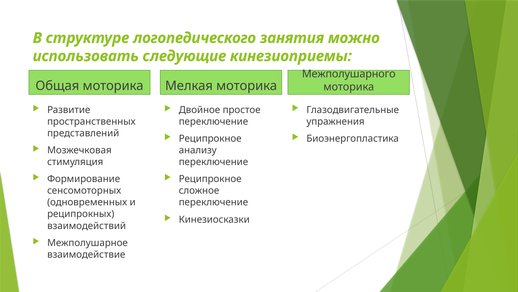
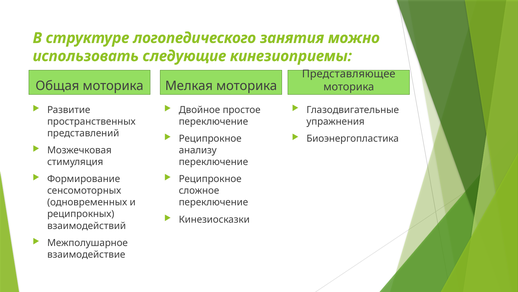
Межполушарного: Межполушарного -> Представляющее (349, 74)
